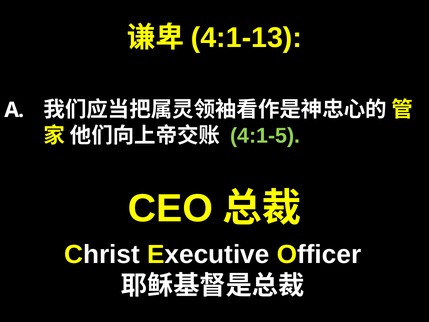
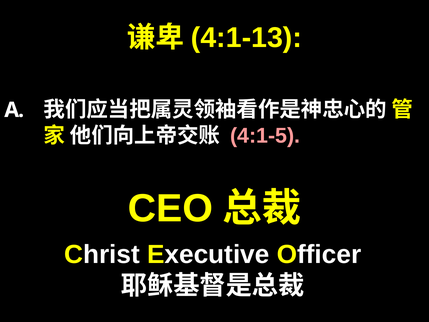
4:1-5 colour: light green -> pink (265, 136)
